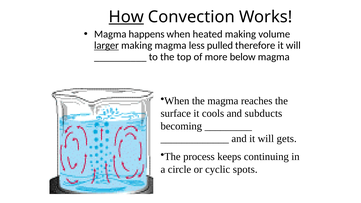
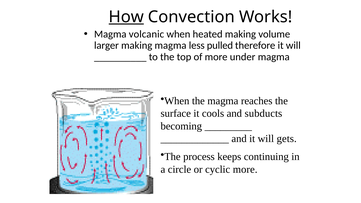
happens: happens -> volcanic (146, 34)
larger underline: present -> none (106, 45)
below: below -> under (243, 57)
cyclic spots: spots -> more (245, 169)
